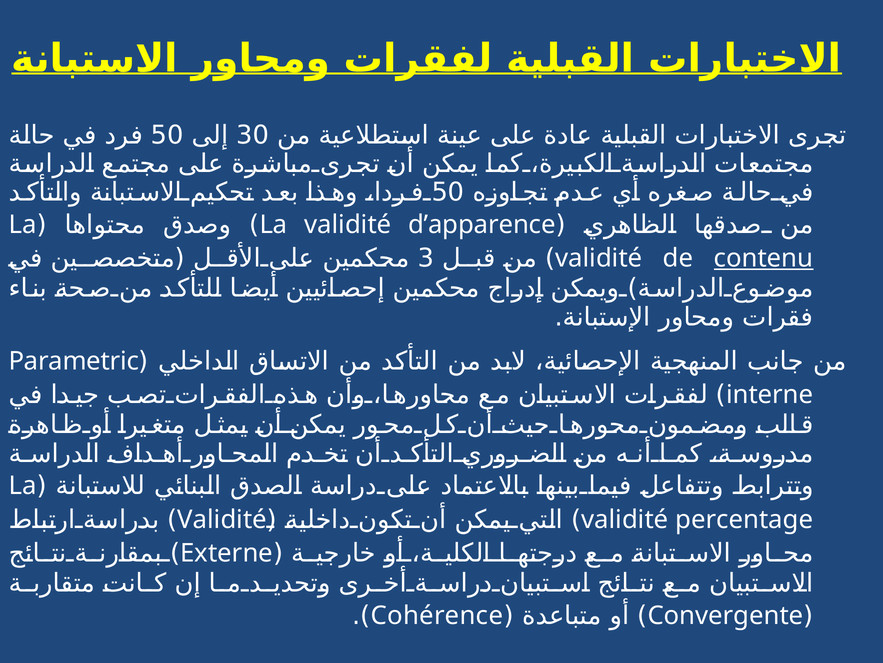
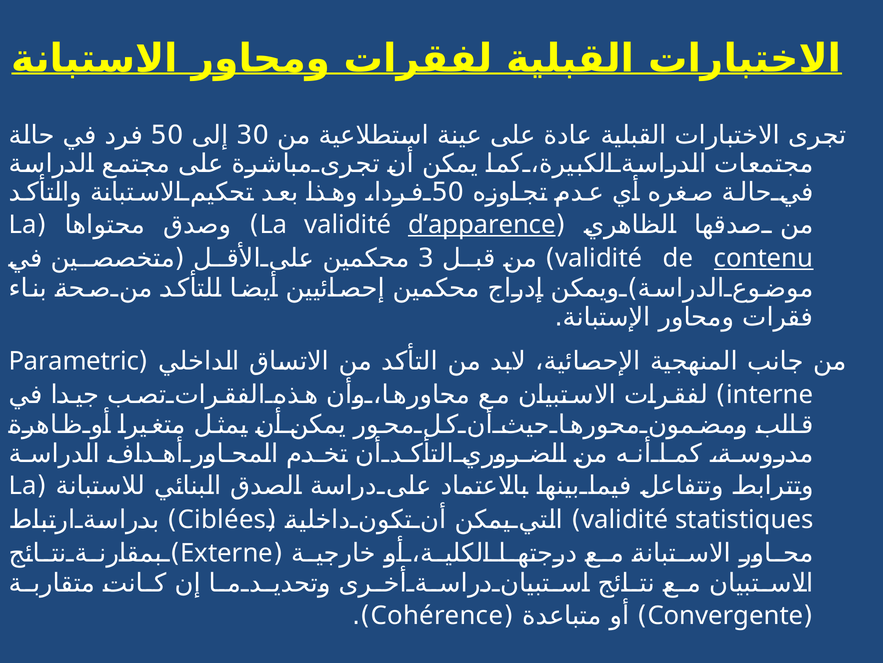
d’apparence underline: none -> present (482, 224)
Validité: Validité -> Ciblées (222, 519)
percentage: percentage -> statistiques (744, 519)
